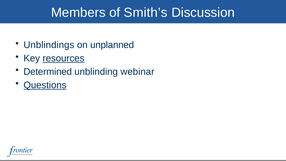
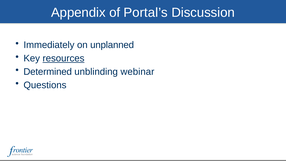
Members: Members -> Appendix (78, 13)
Smith’s: Smith’s -> Portal’s (146, 13)
Unblindings: Unblindings -> Immediately (49, 45)
Questions underline: present -> none (45, 85)
